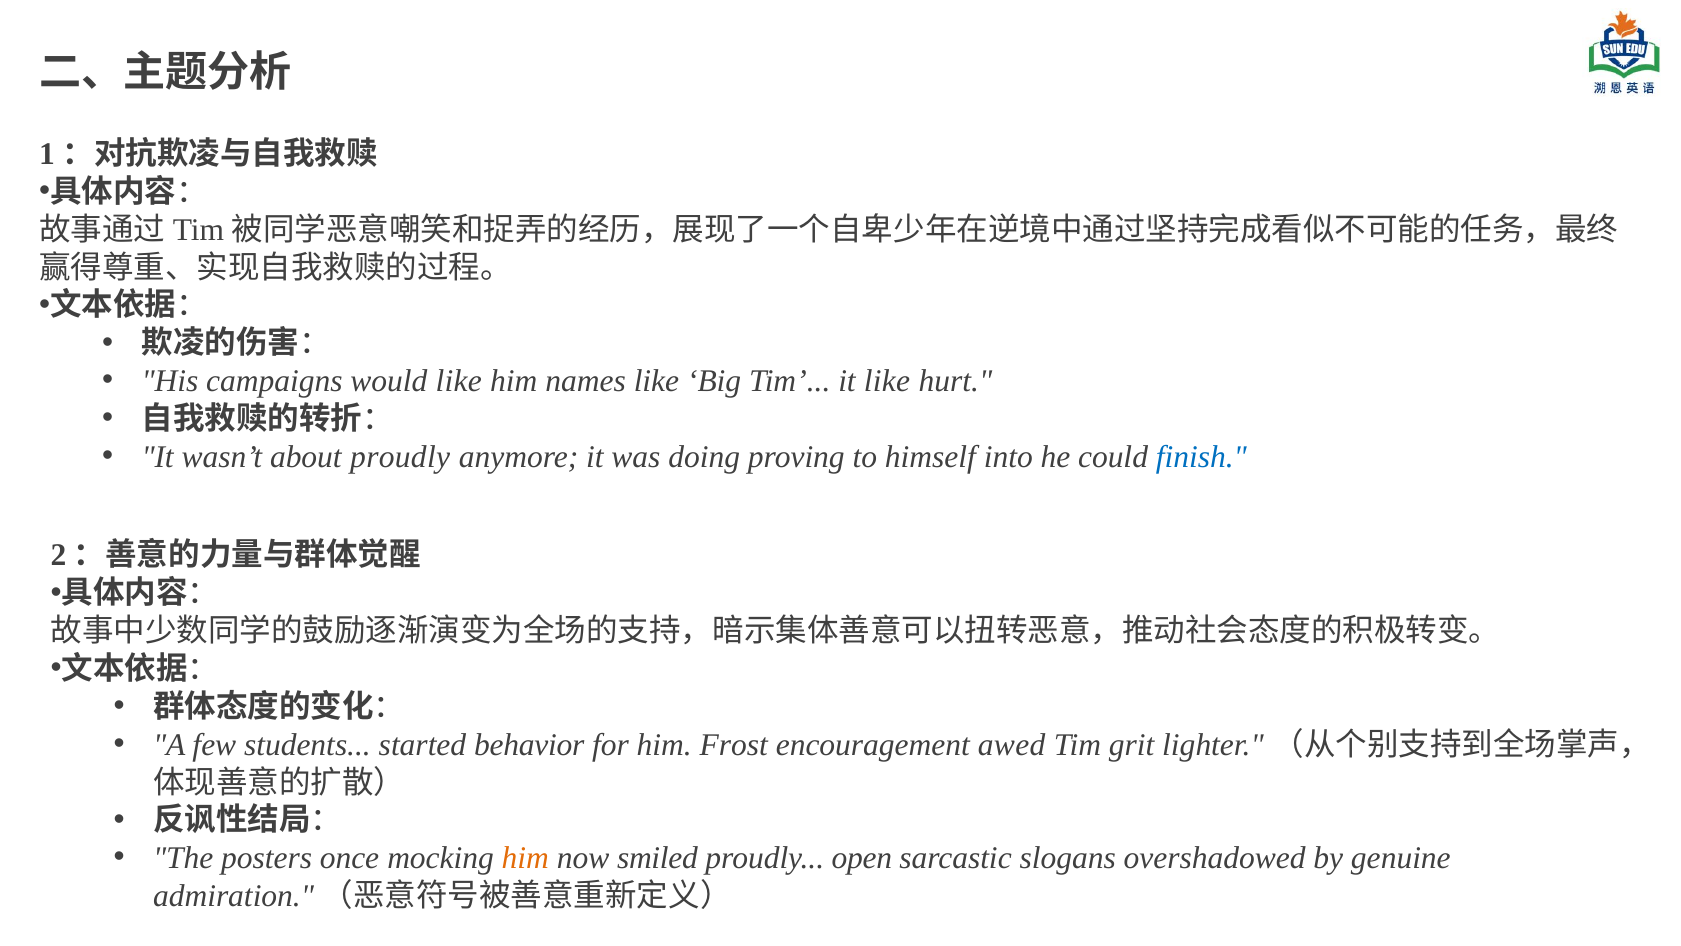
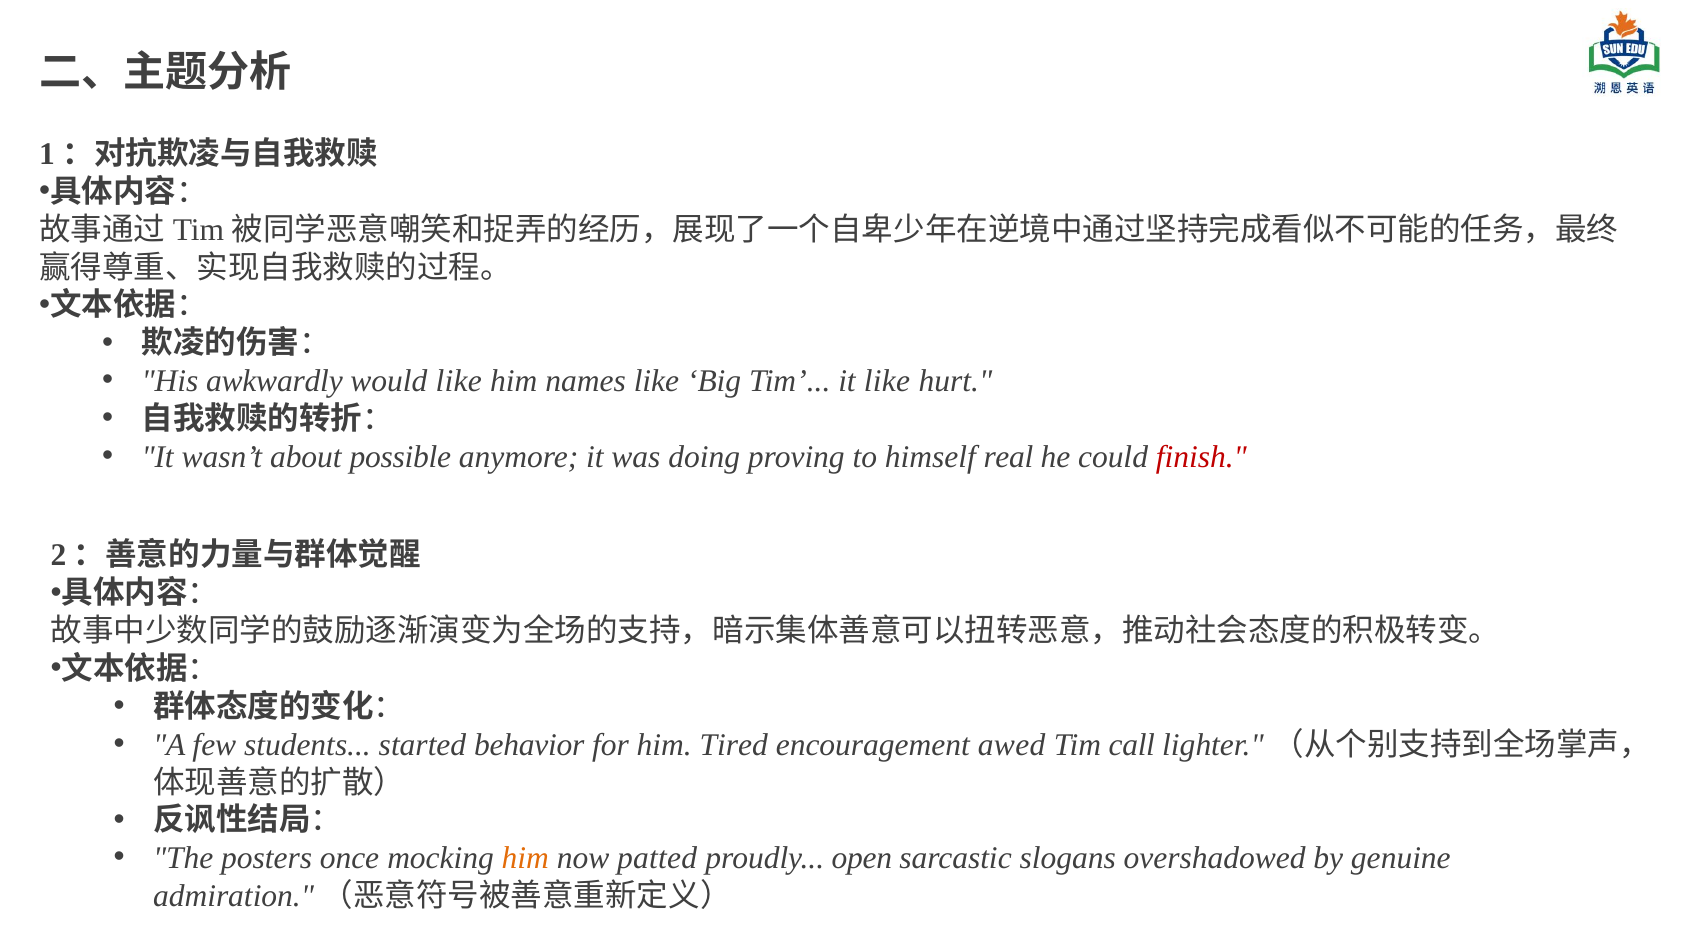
campaigns: campaigns -> awkwardly (274, 381)
about proudly: proudly -> possible (400, 457)
into: into -> real (1008, 457)
finish colour: blue -> red (1201, 457)
Frost: Frost -> Tired (734, 744)
grit: grit -> call (1132, 744)
smiled: smiled -> patted (657, 858)
